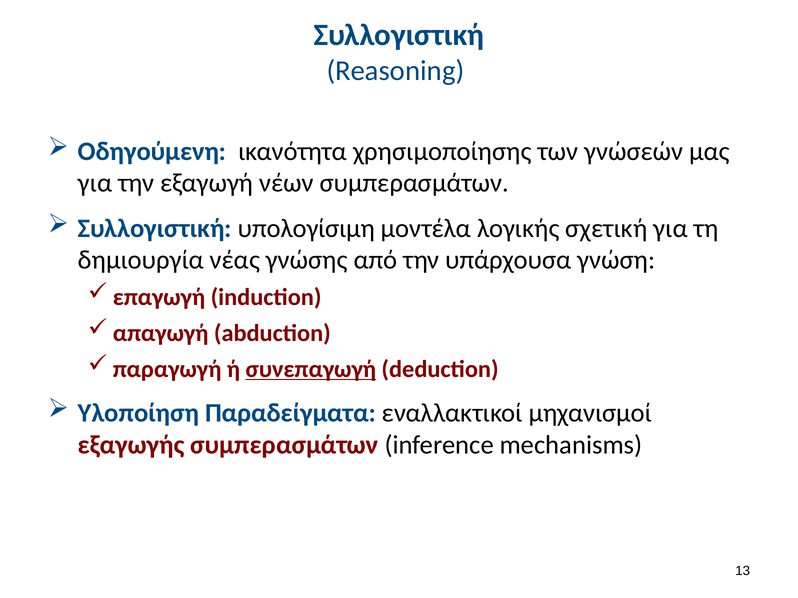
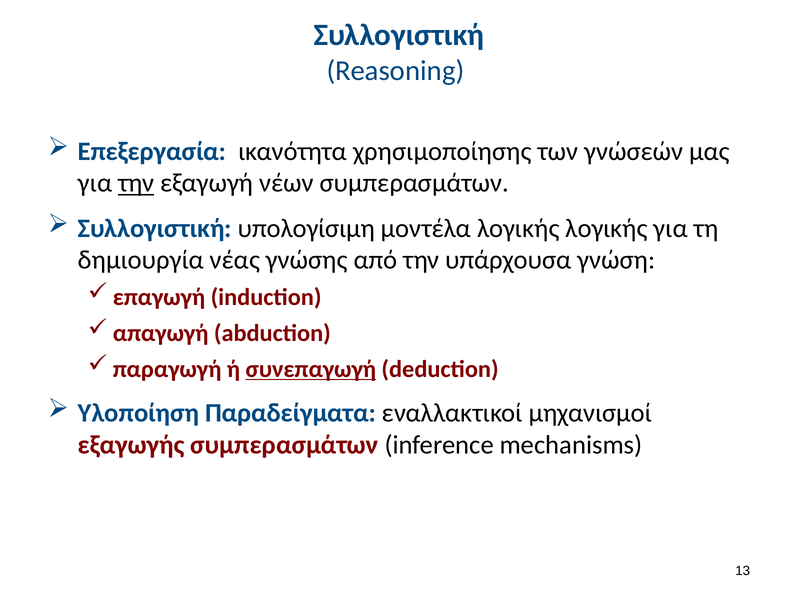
Οδηγούμενη: Οδηγούμενη -> Επεξεργασία (152, 151)
την underline: none -> present (136, 183)
λογικής σχετική: σχετική -> λογικής (606, 229)
